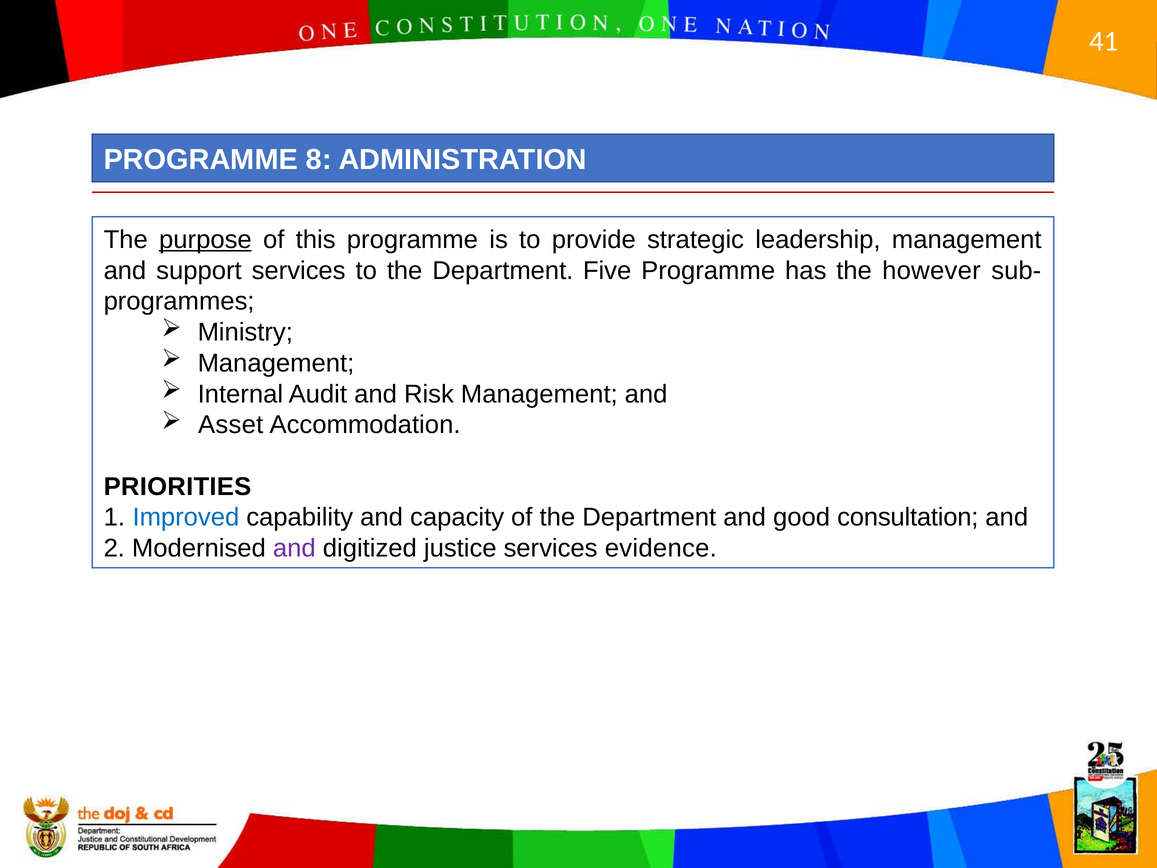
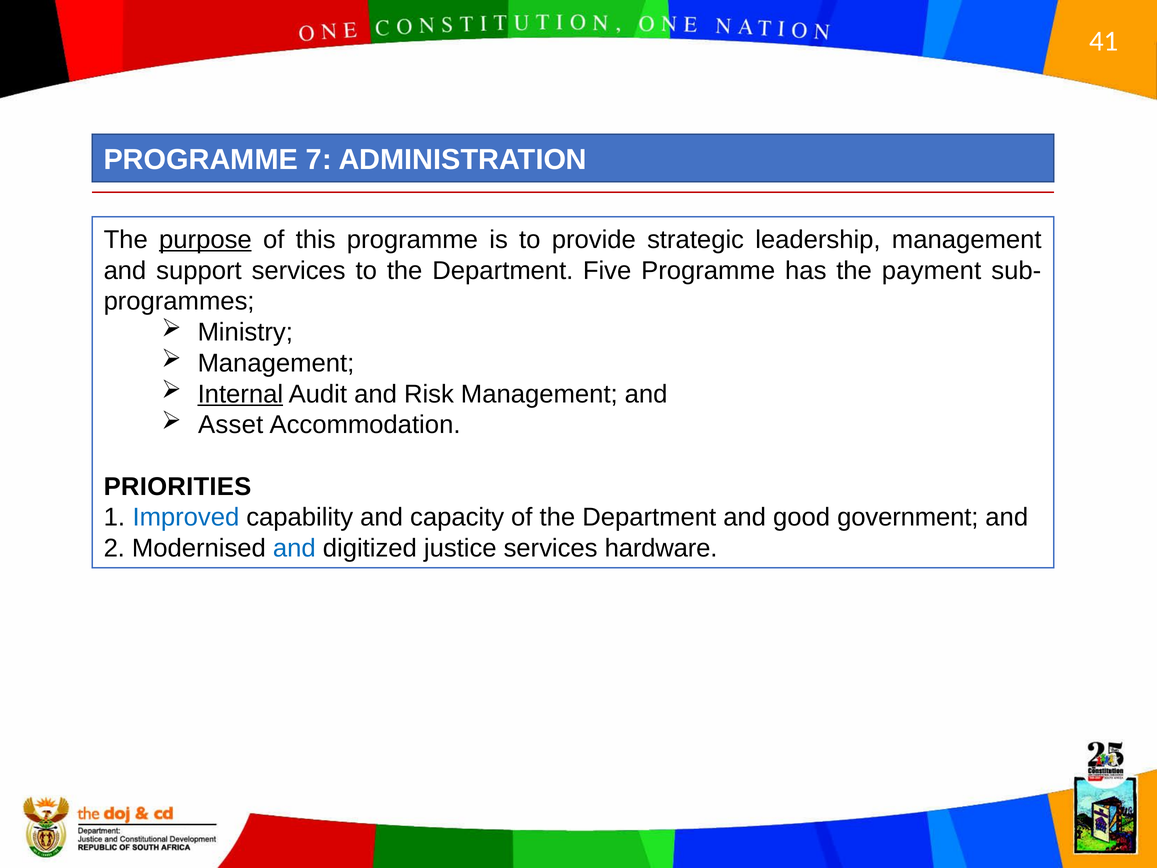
8: 8 -> 7 (319, 160)
however: however -> payment (932, 271)
Internal underline: none -> present (240, 394)
consultation: consultation -> government (908, 517)
and colour: purple -> blue (294, 548)
evidence: evidence -> hardware (661, 548)
